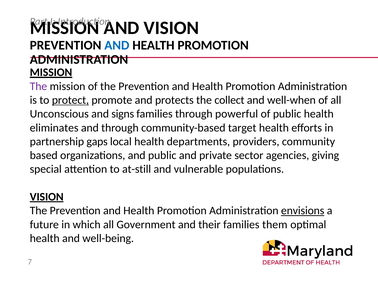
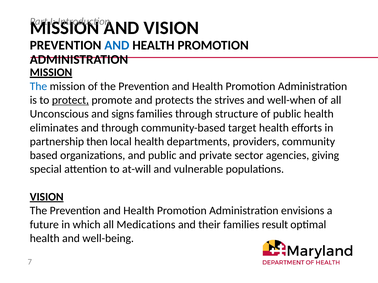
The colour: purple -> blue (38, 86)
collect: collect -> strives (229, 100)
powerful: powerful -> structure (237, 114)
gaps: gaps -> then (97, 142)
at-still: at-still -> at-will (137, 169)
envisions underline: present -> none (303, 211)
Government: Government -> Medications (146, 225)
them: them -> result (275, 225)
